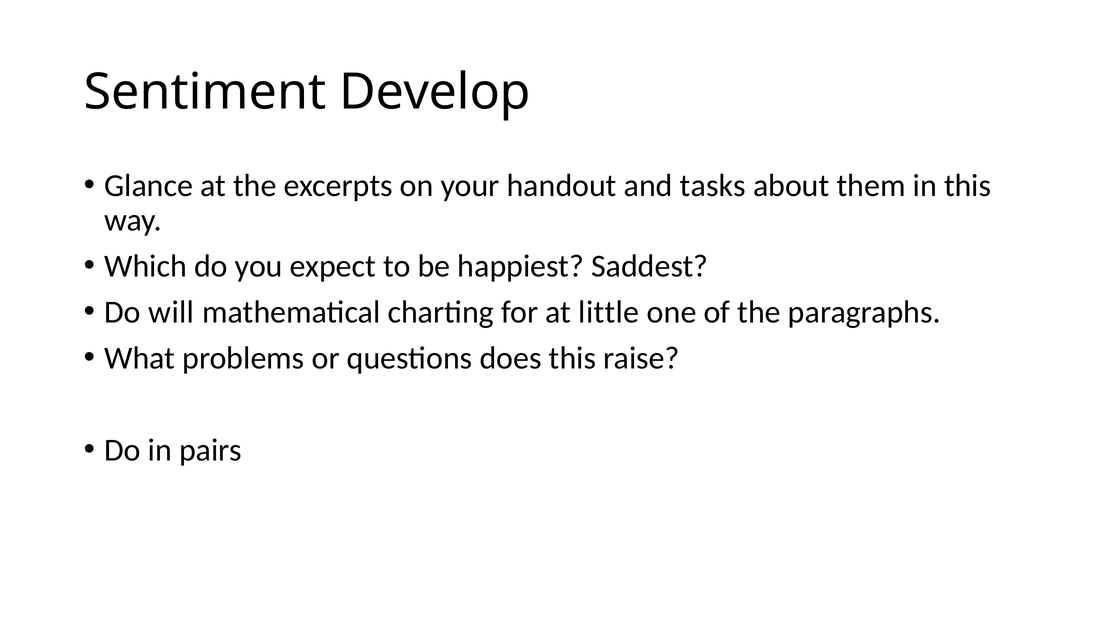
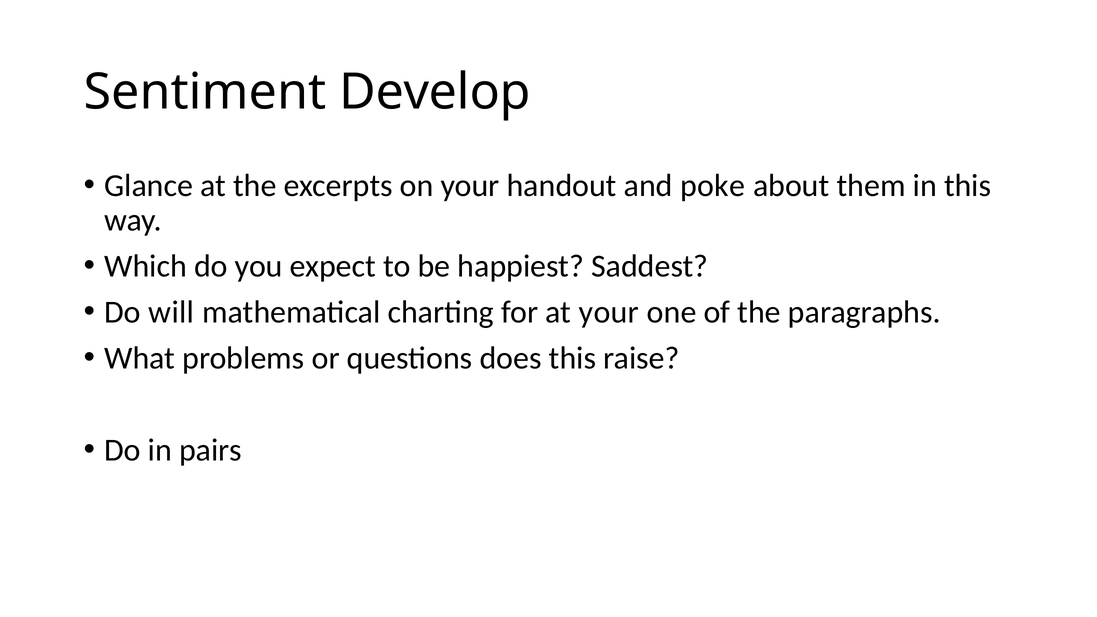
tasks: tasks -> poke (713, 185)
at little: little -> your (609, 312)
